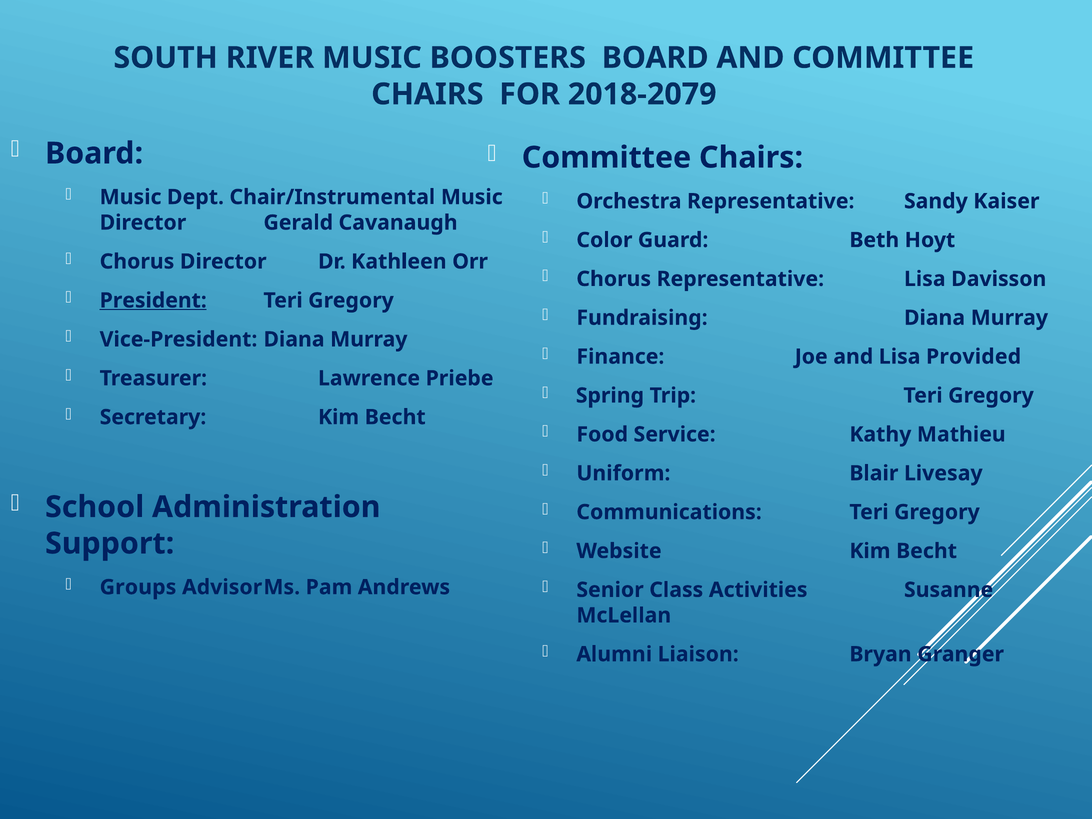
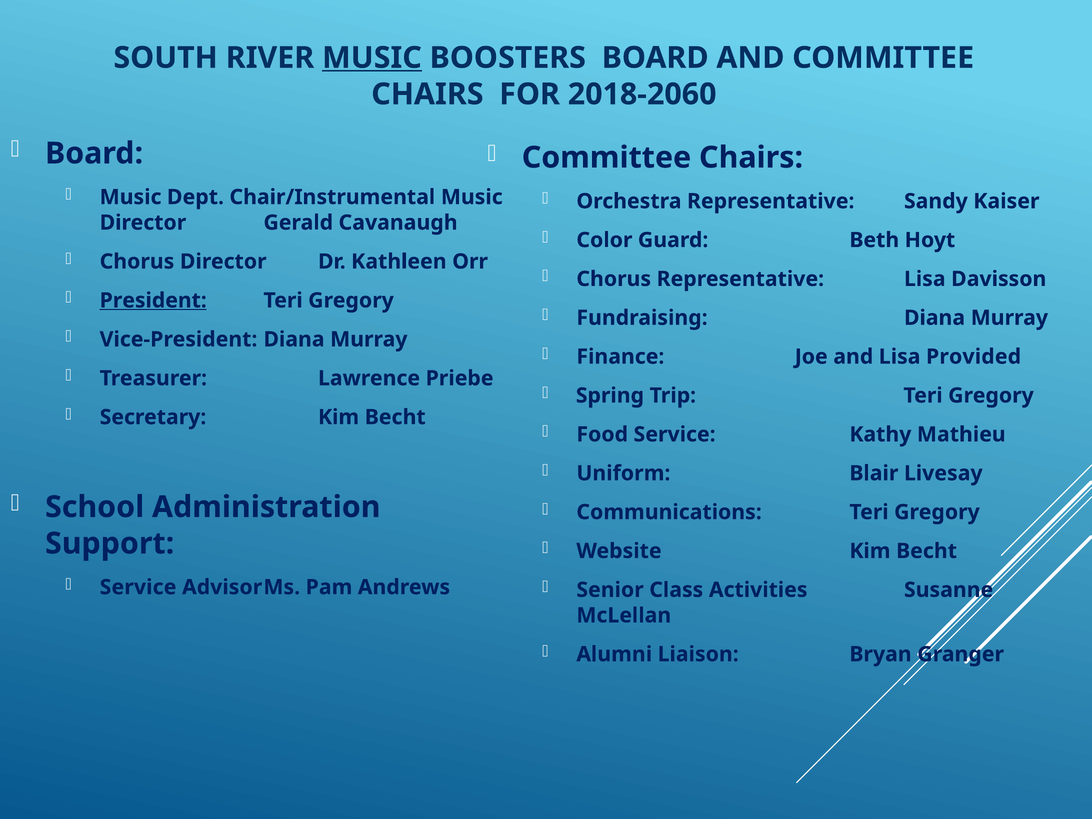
MUSIC underline: none -> present (372, 58)
2018-2079: 2018-2079 -> 2018-2060 (642, 94)
Groups: Groups -> Service (138, 587)
